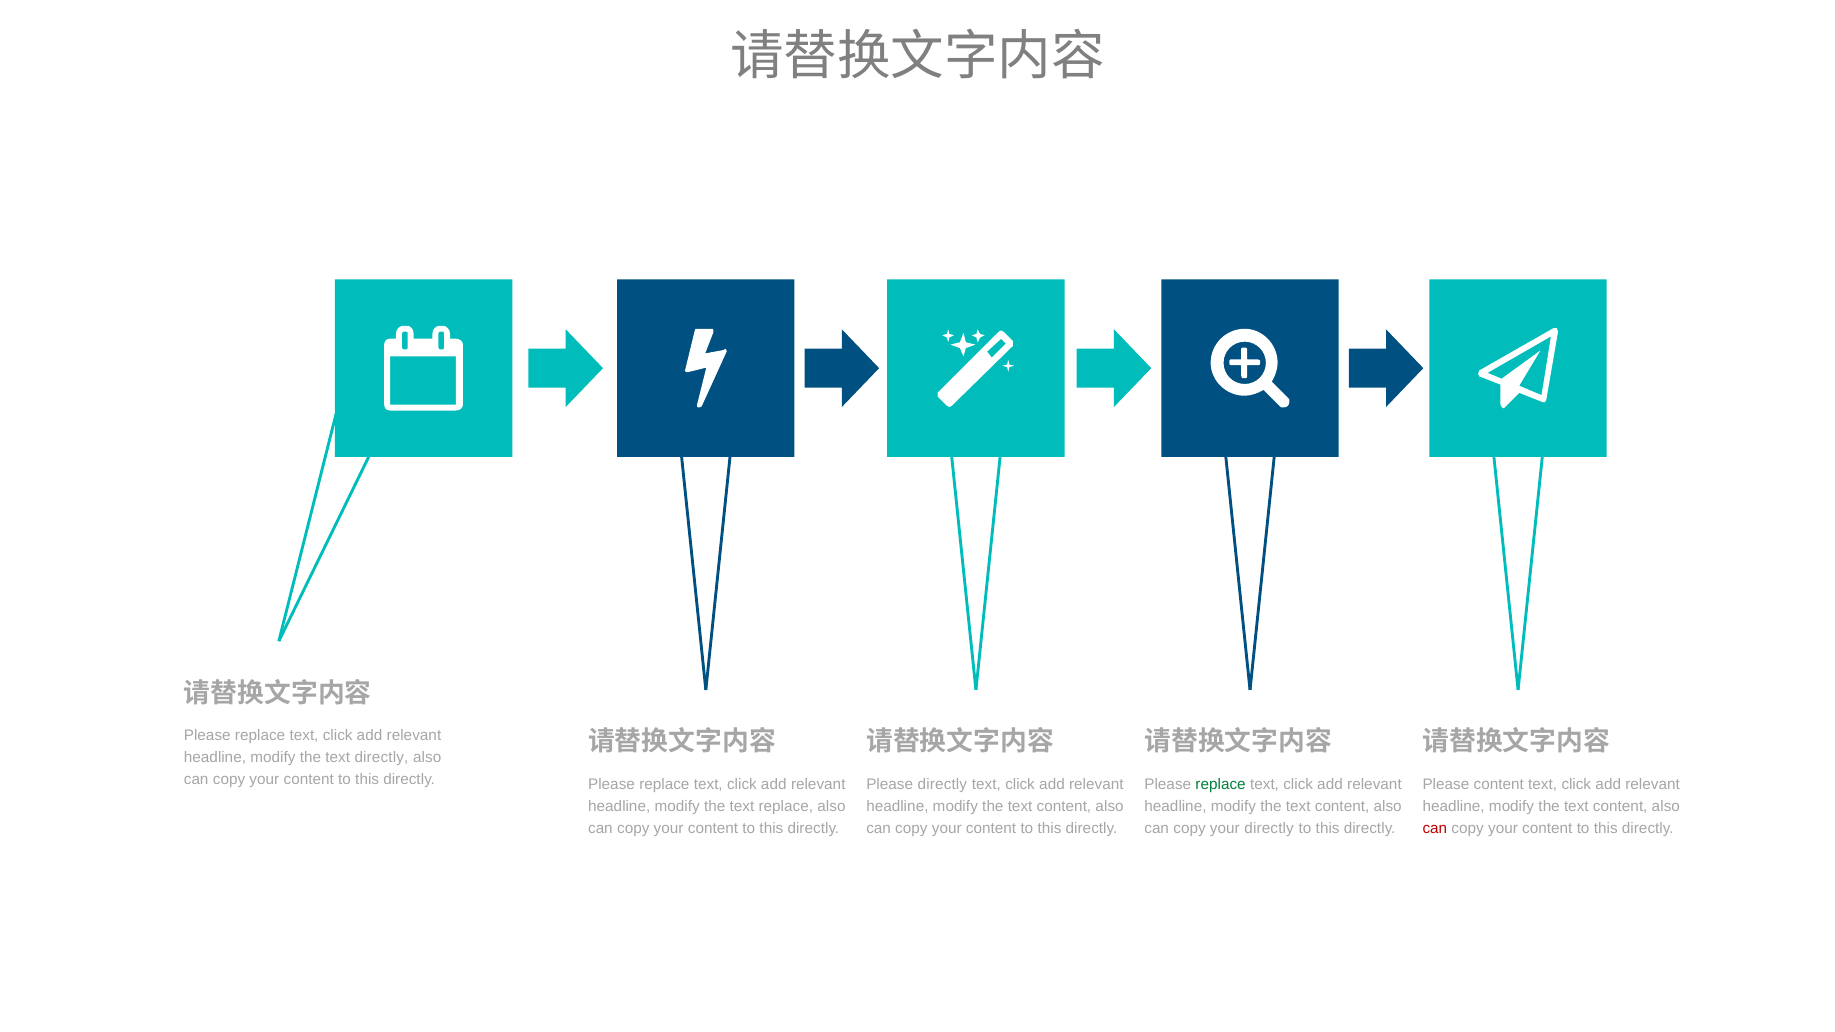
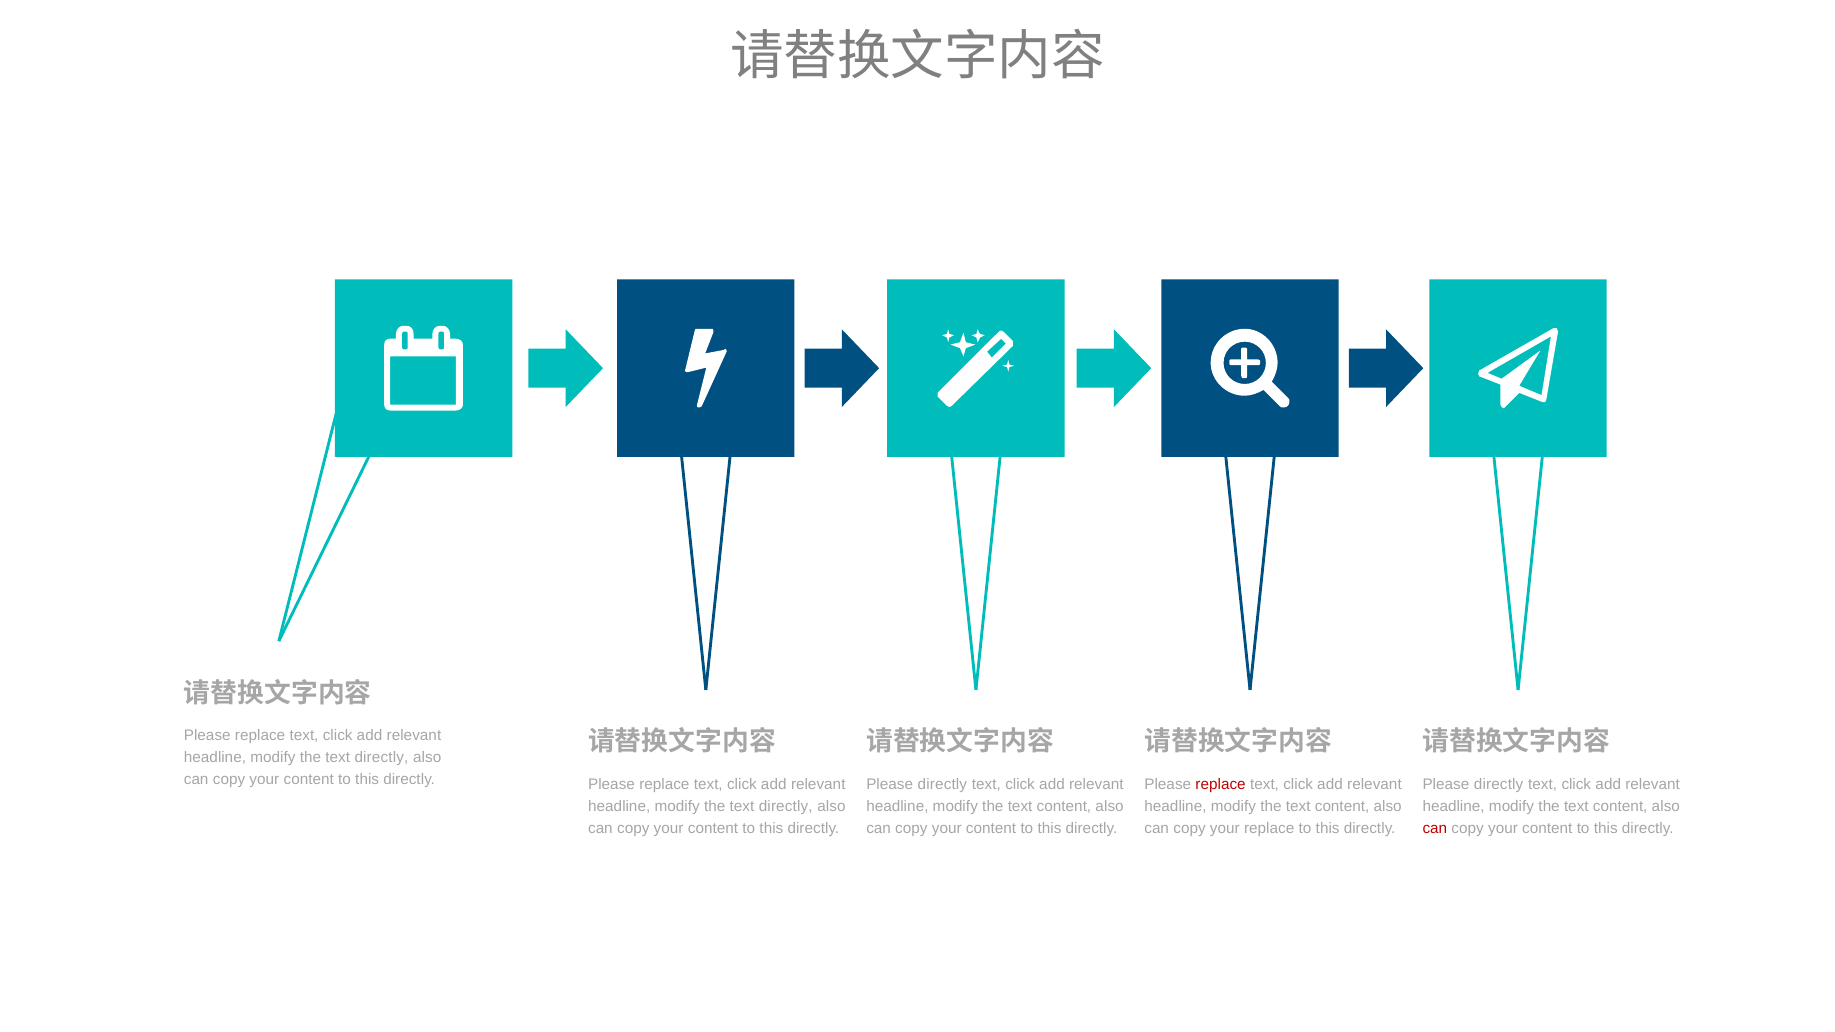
replace colour: green -> red (1221, 784)
content: content -> directly (1499, 784)
replace: replace -> directly (786, 806)
your directly: directly -> replace (1269, 828)
